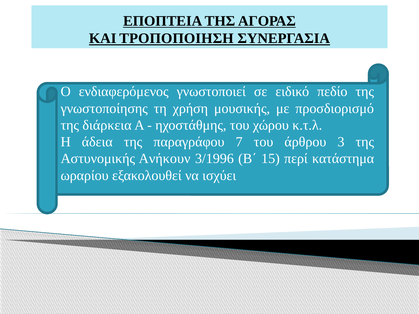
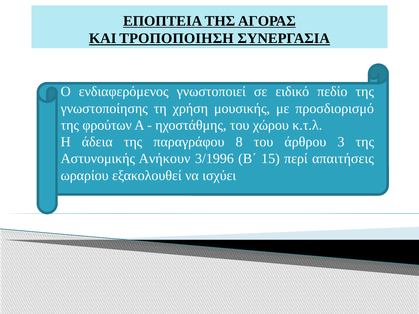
διάρκεια: διάρκεια -> φρούτων (107, 125)
7: 7 -> 8 (239, 142)
κατάστημα: κατάστημα -> απαιτήσεις (343, 159)
